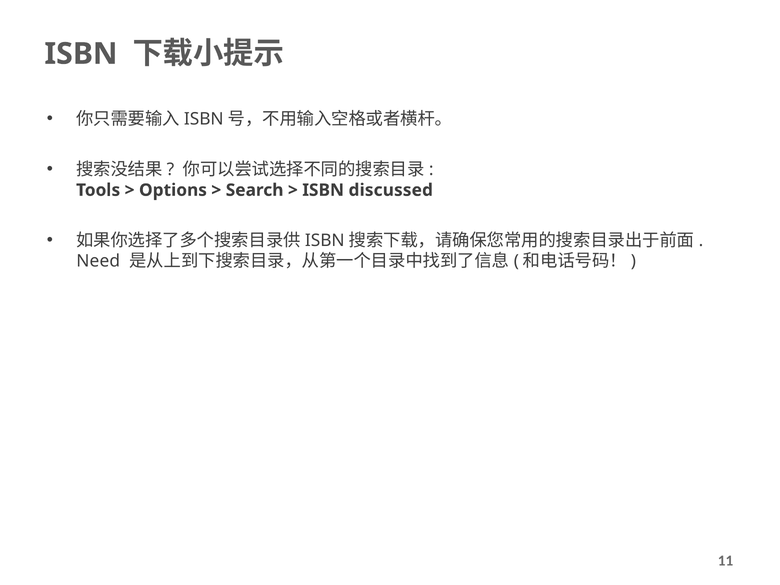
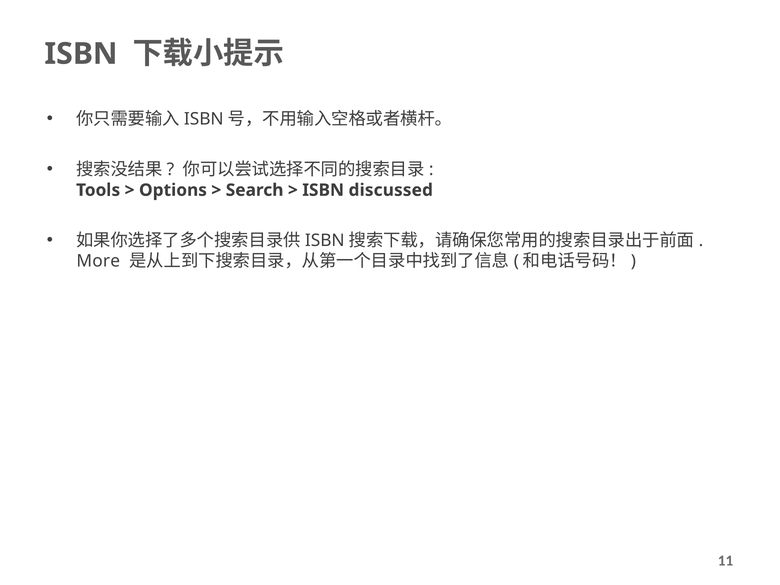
Need: Need -> More (98, 261)
